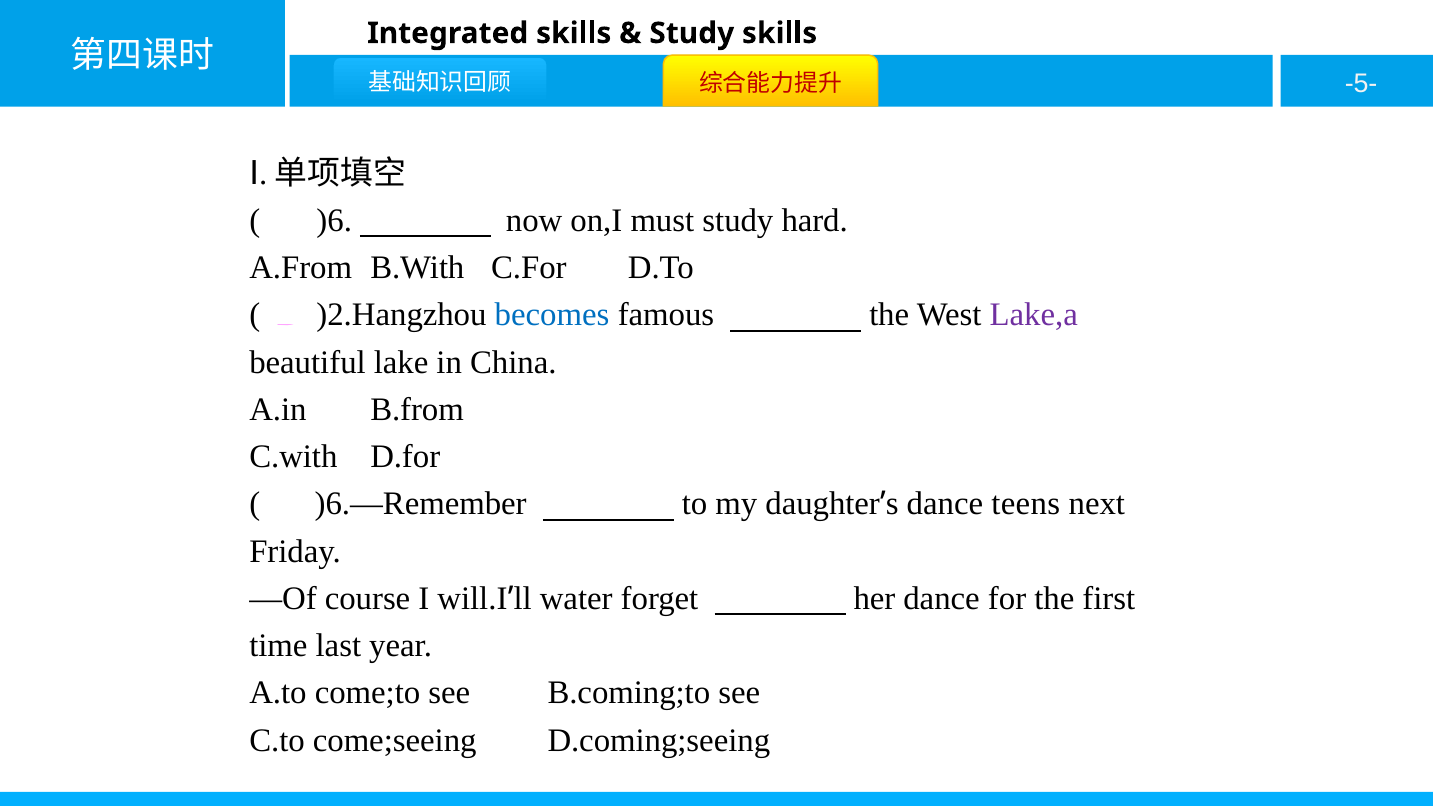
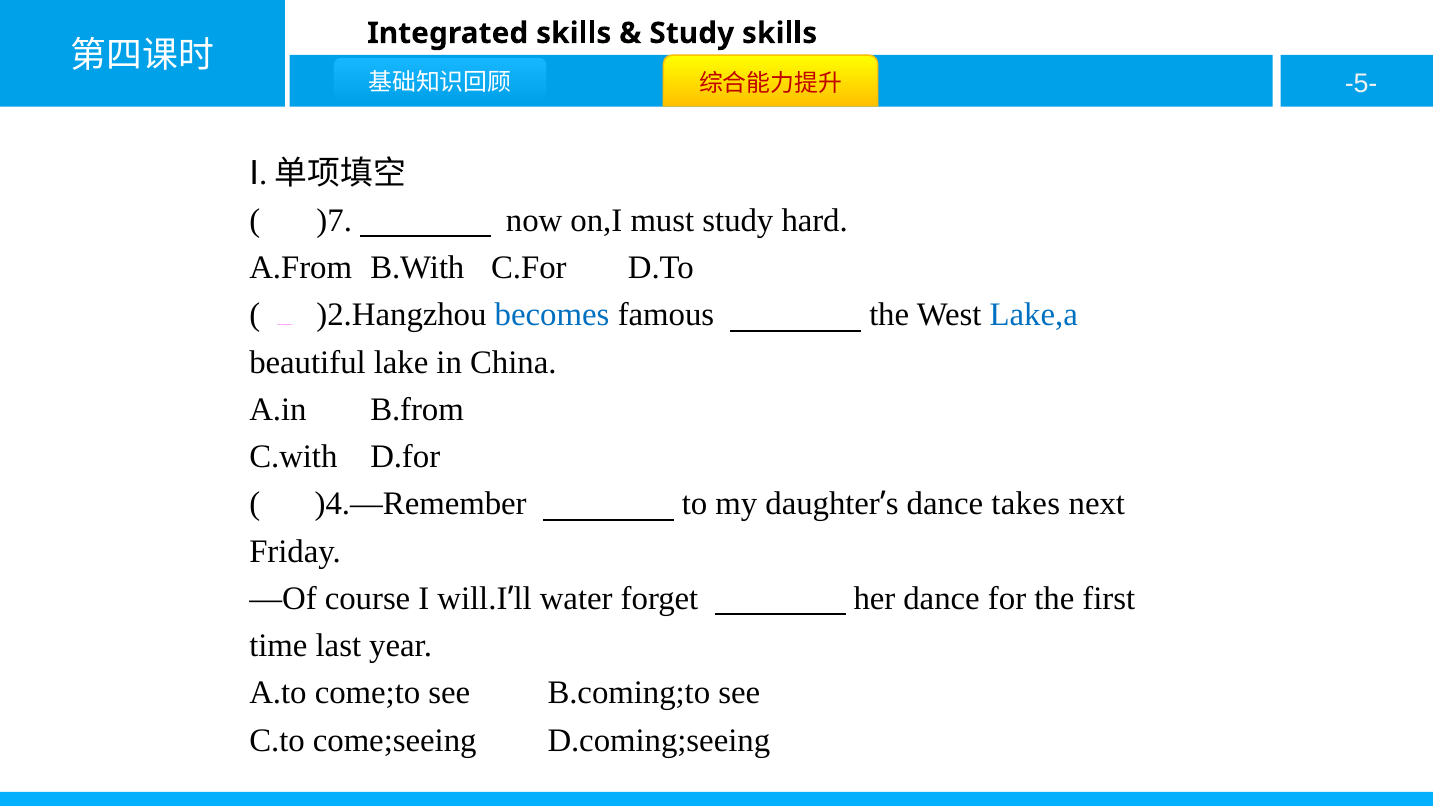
)6: )6 -> )7 (334, 220)
Lake,a colour: purple -> blue (1034, 315)
)6.—Remember: )6.—Remember -> )4.—Remember (421, 504)
teens: teens -> takes (1026, 504)
